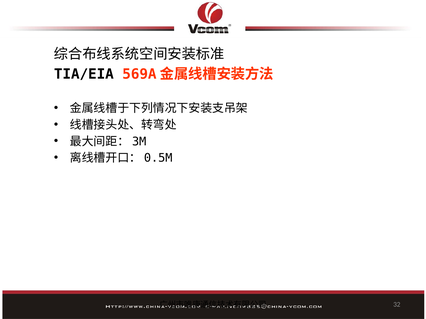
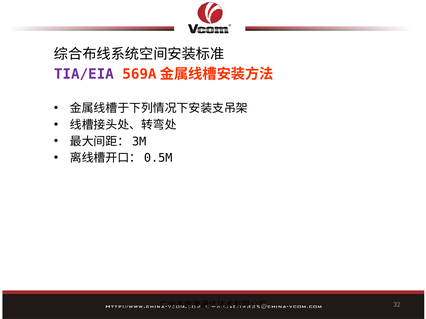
TIA/EIA colour: black -> purple (84, 74)
